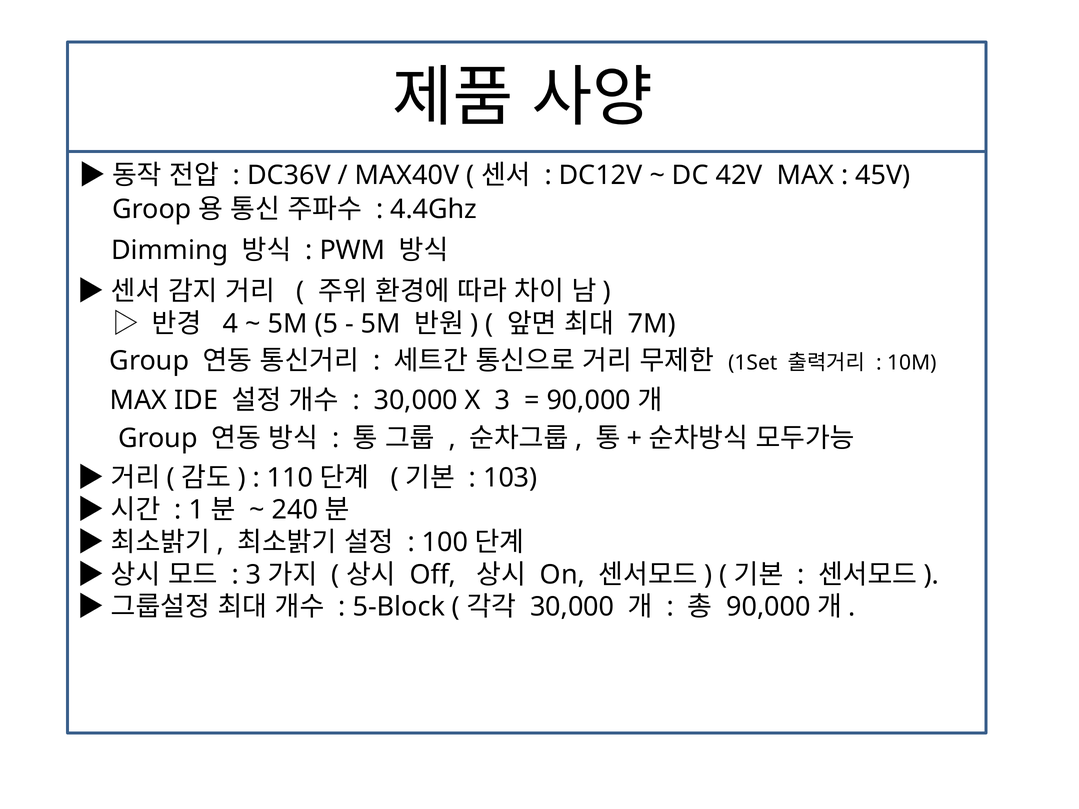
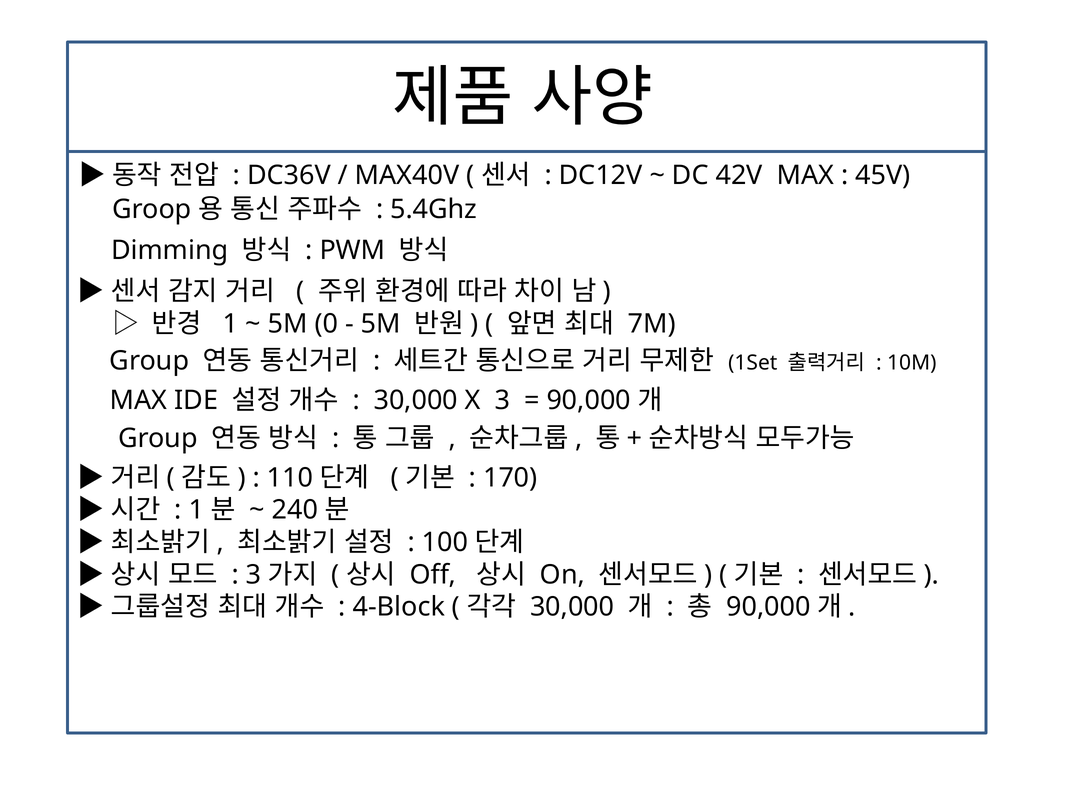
4.4Ghz: 4.4Ghz -> 5.4Ghz (434, 209)
4: 4 -> 1 (231, 324)
5: 5 -> 0 (326, 324)
103: 103 -> 170 (510, 478)
5-Block: 5-Block -> 4-Block (399, 607)
